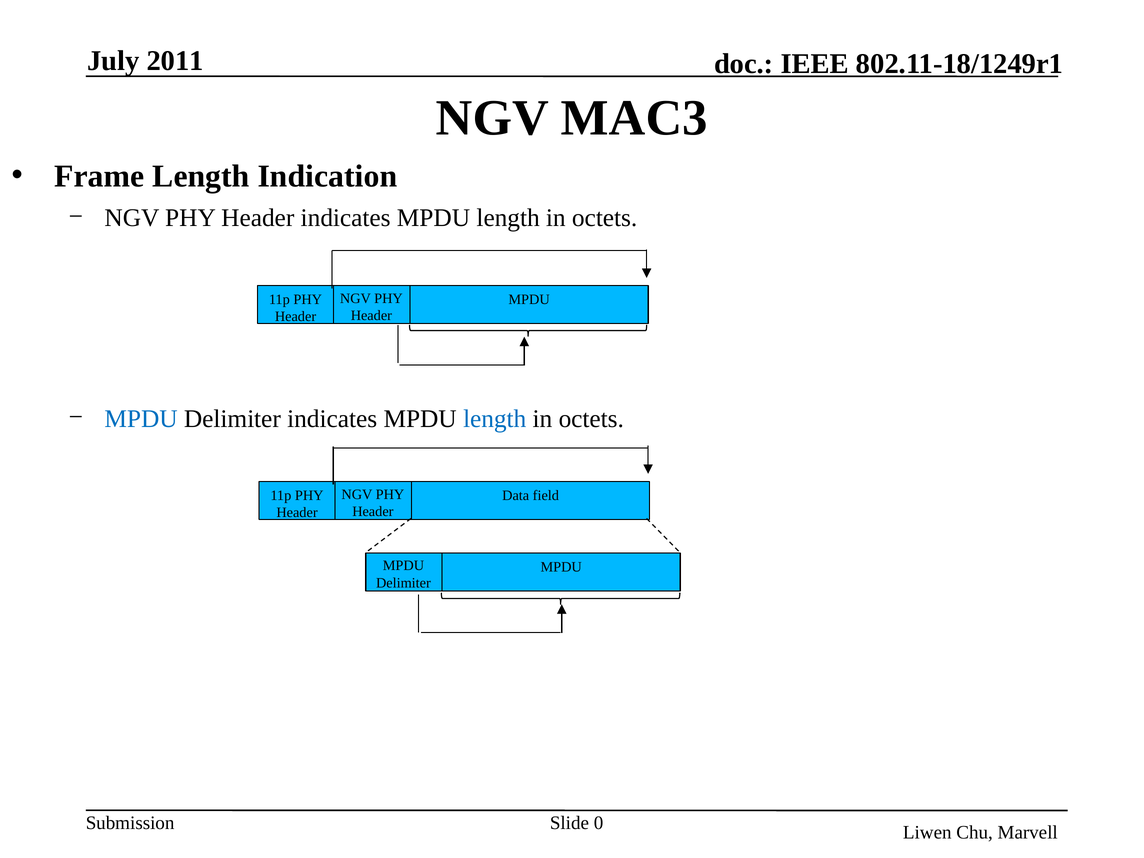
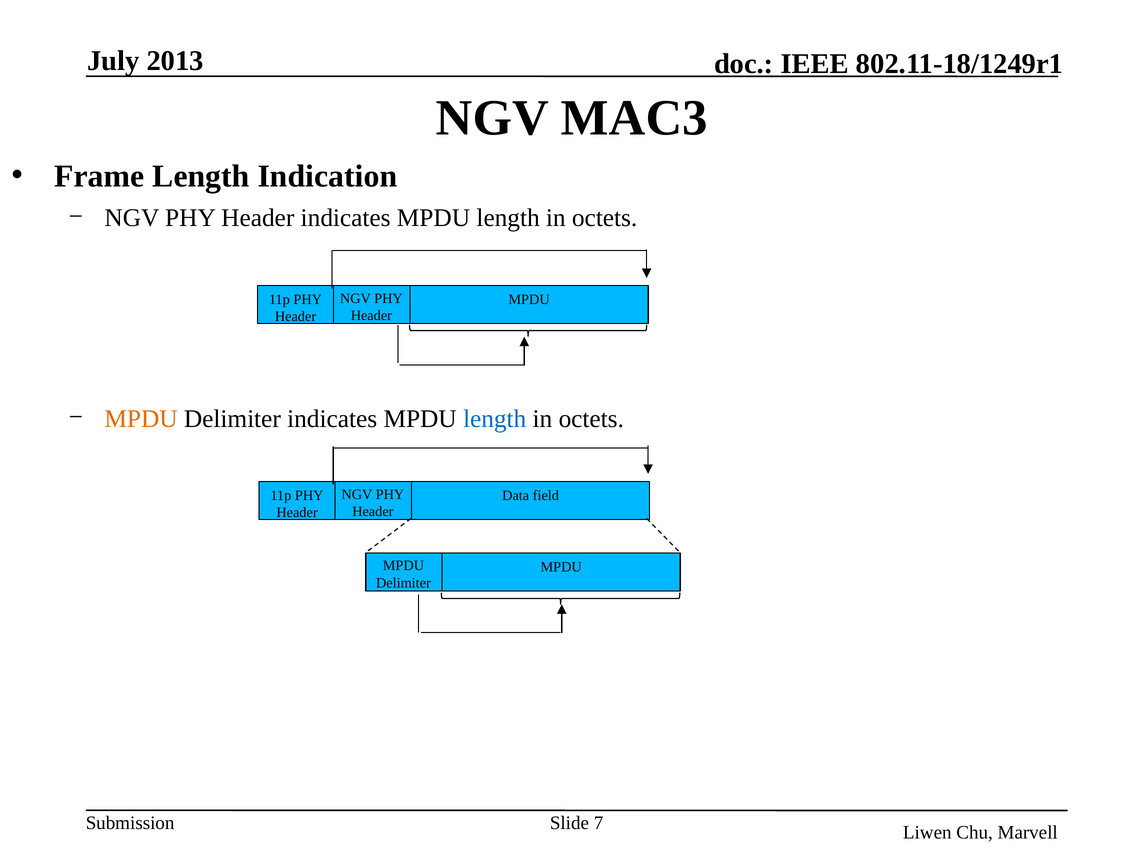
2011: 2011 -> 2013 (175, 61)
MPDU colour: blue -> orange (141, 419)
0: 0 -> 7 (599, 823)
